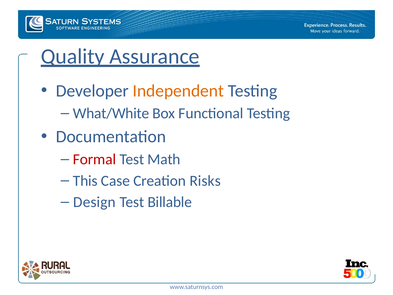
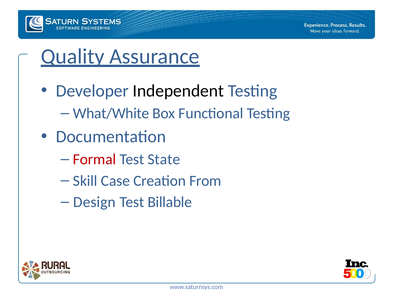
Independent colour: orange -> black (178, 91)
Math: Math -> State (164, 159)
This: This -> Skill (85, 181)
Risks: Risks -> From (205, 181)
